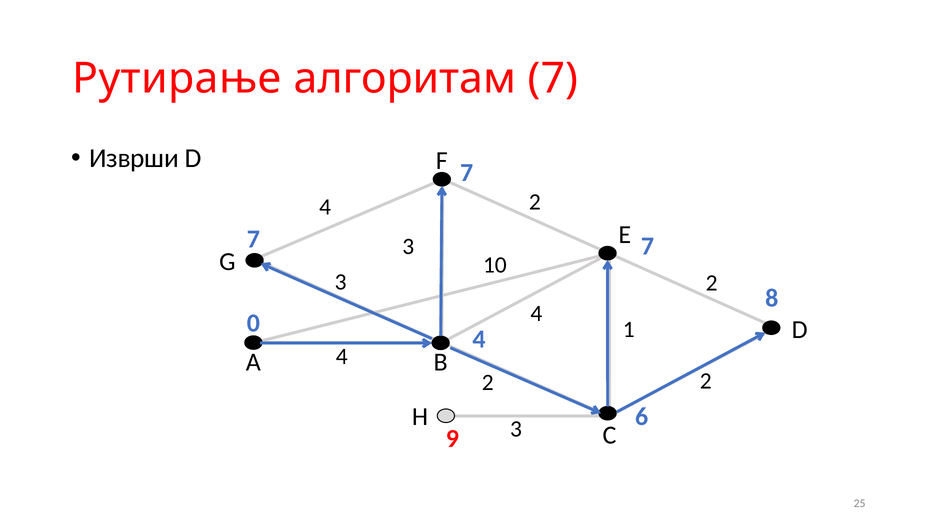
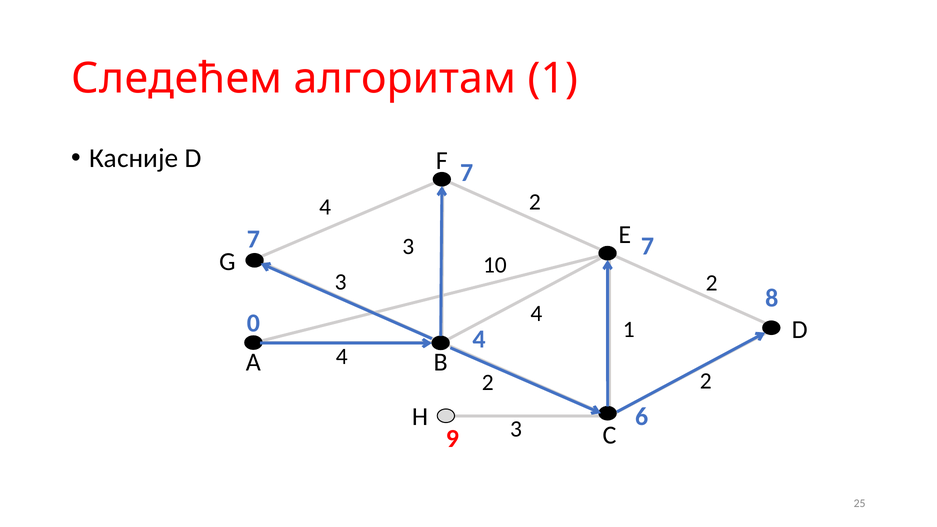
Рутирање: Рутирање -> Следећем (177, 79)
алгоритам 7: 7 -> 1 (553, 79)
Изврши: Изврши -> Касније (134, 158)
